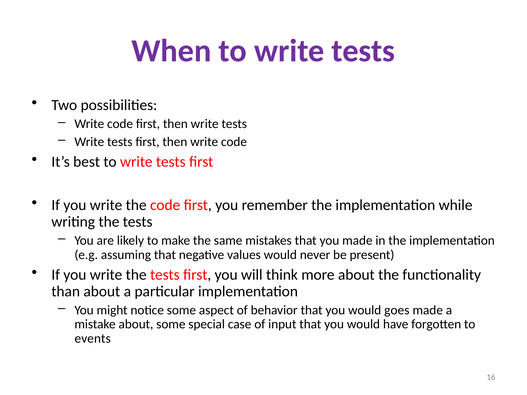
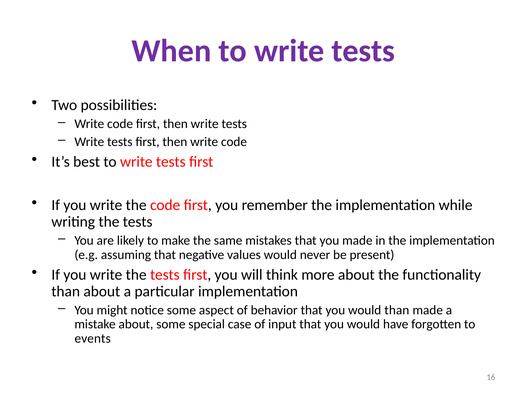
would goes: goes -> than (397, 310)
